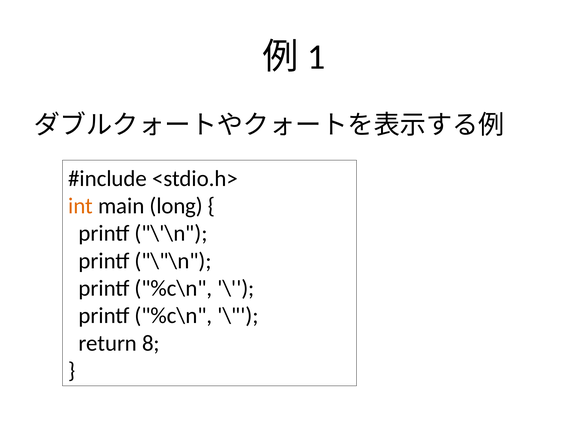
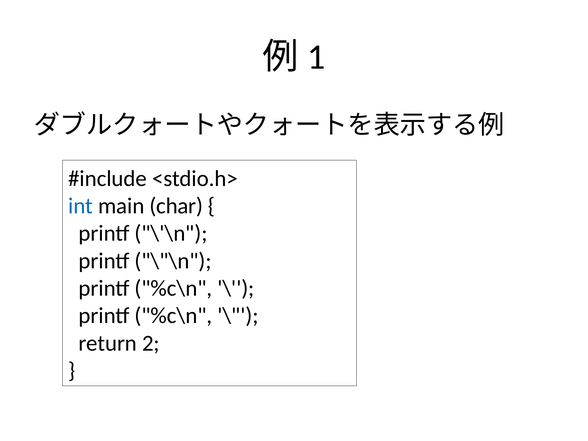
int colour: orange -> blue (81, 206)
long: long -> char (176, 206)
8: 8 -> 2 (151, 343)
